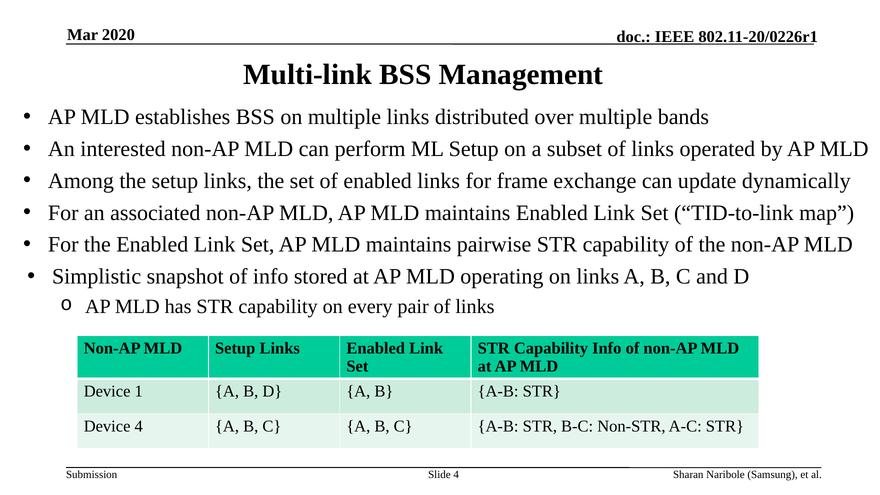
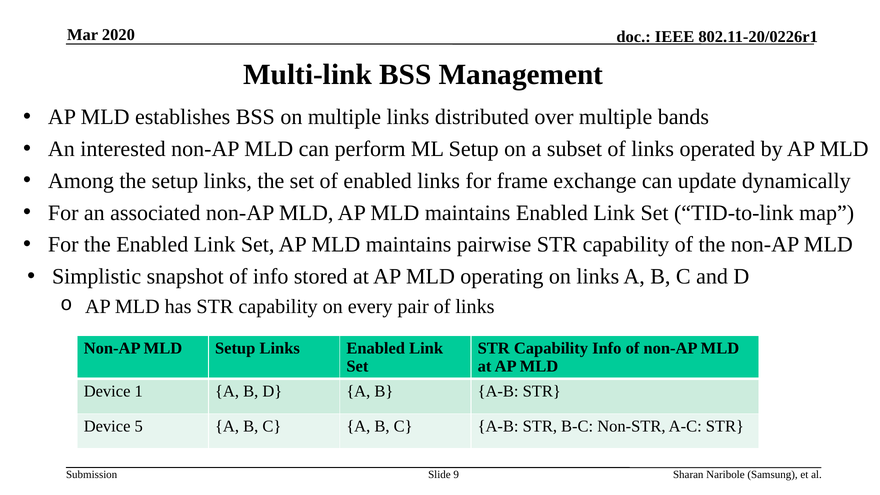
Device 4: 4 -> 5 (139, 426)
Slide 4: 4 -> 9 (456, 475)
